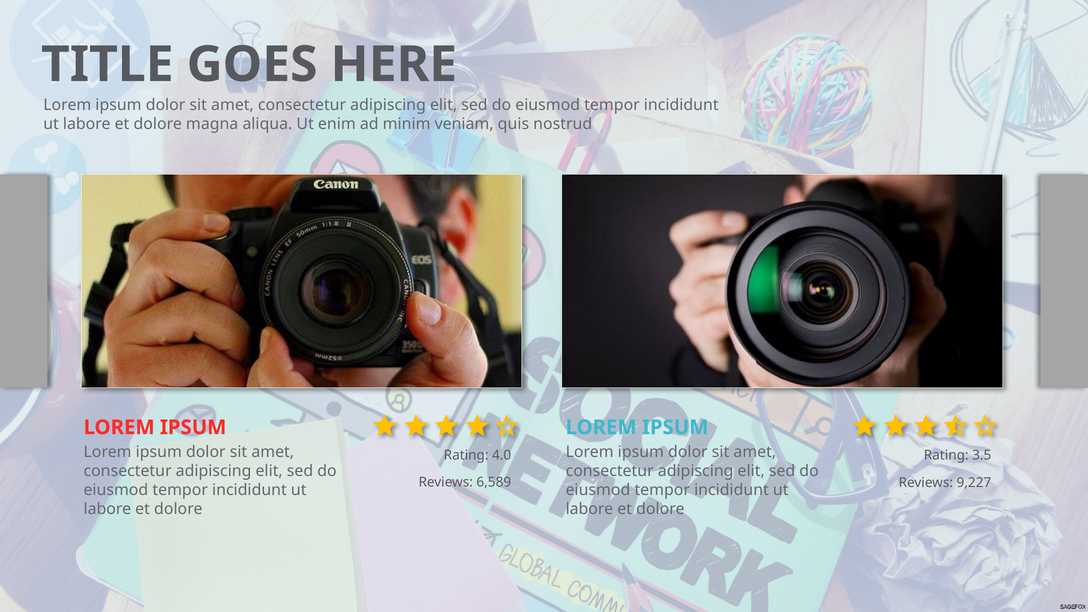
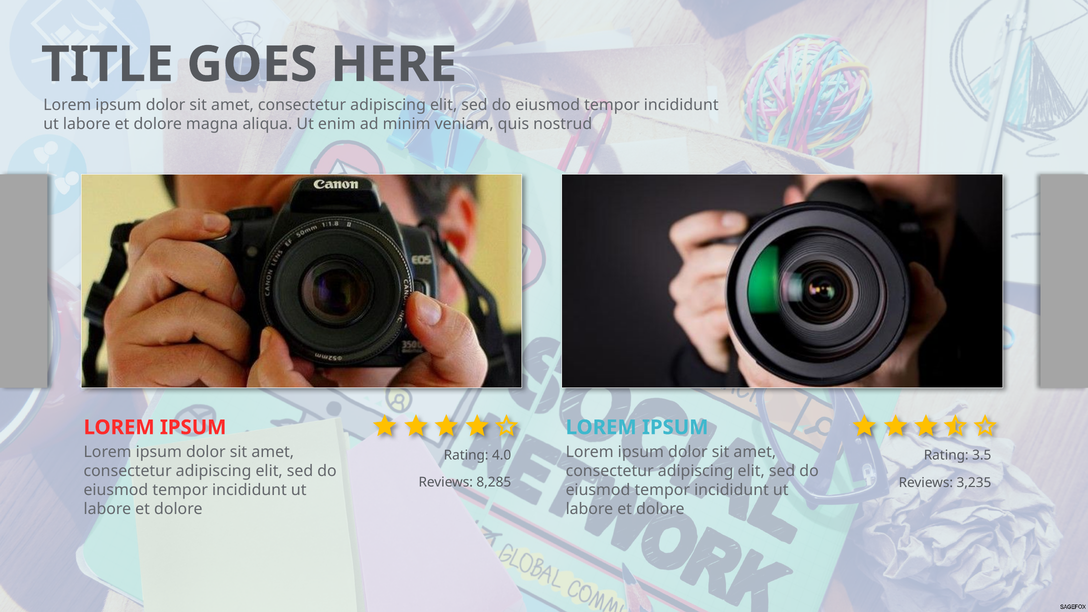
6,589: 6,589 -> 8,285 (494, 483)
9,227: 9,227 -> 3,235 (974, 483)
